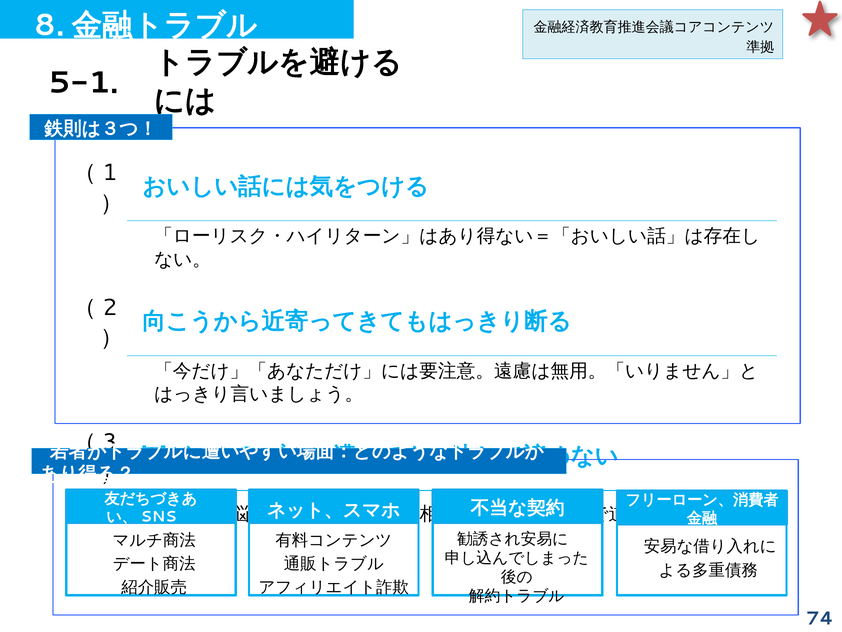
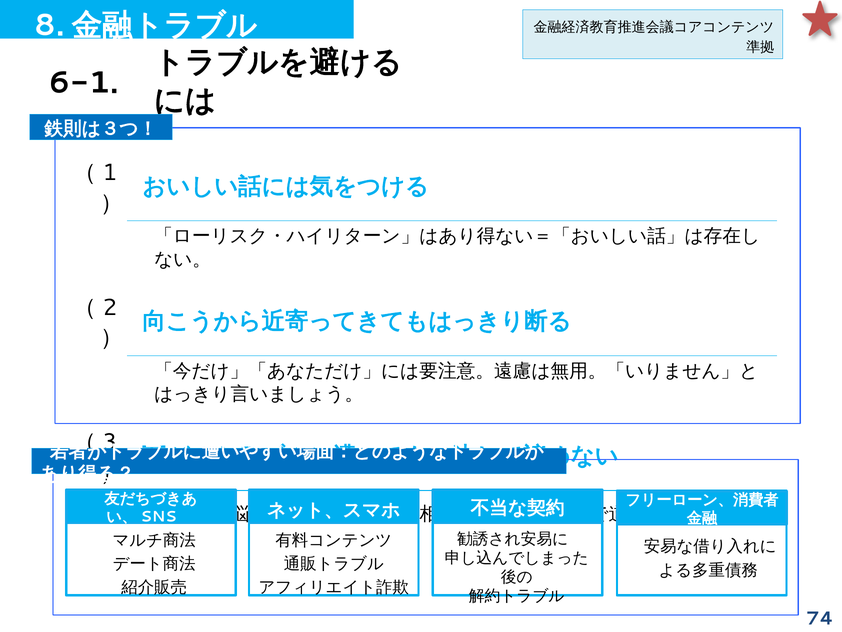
5-1: 5-1 -> 6-1 (84, 83)
